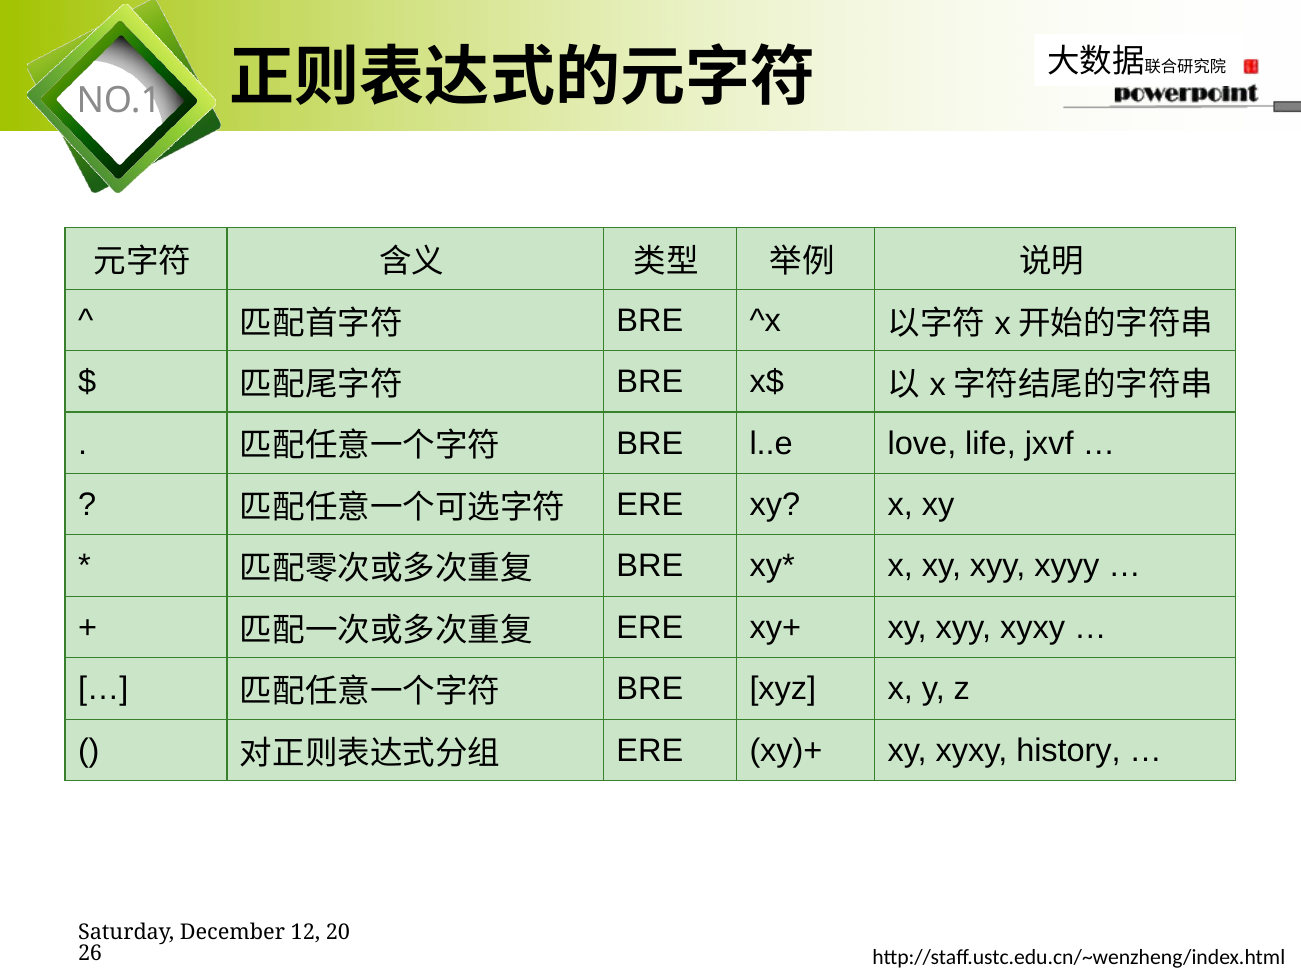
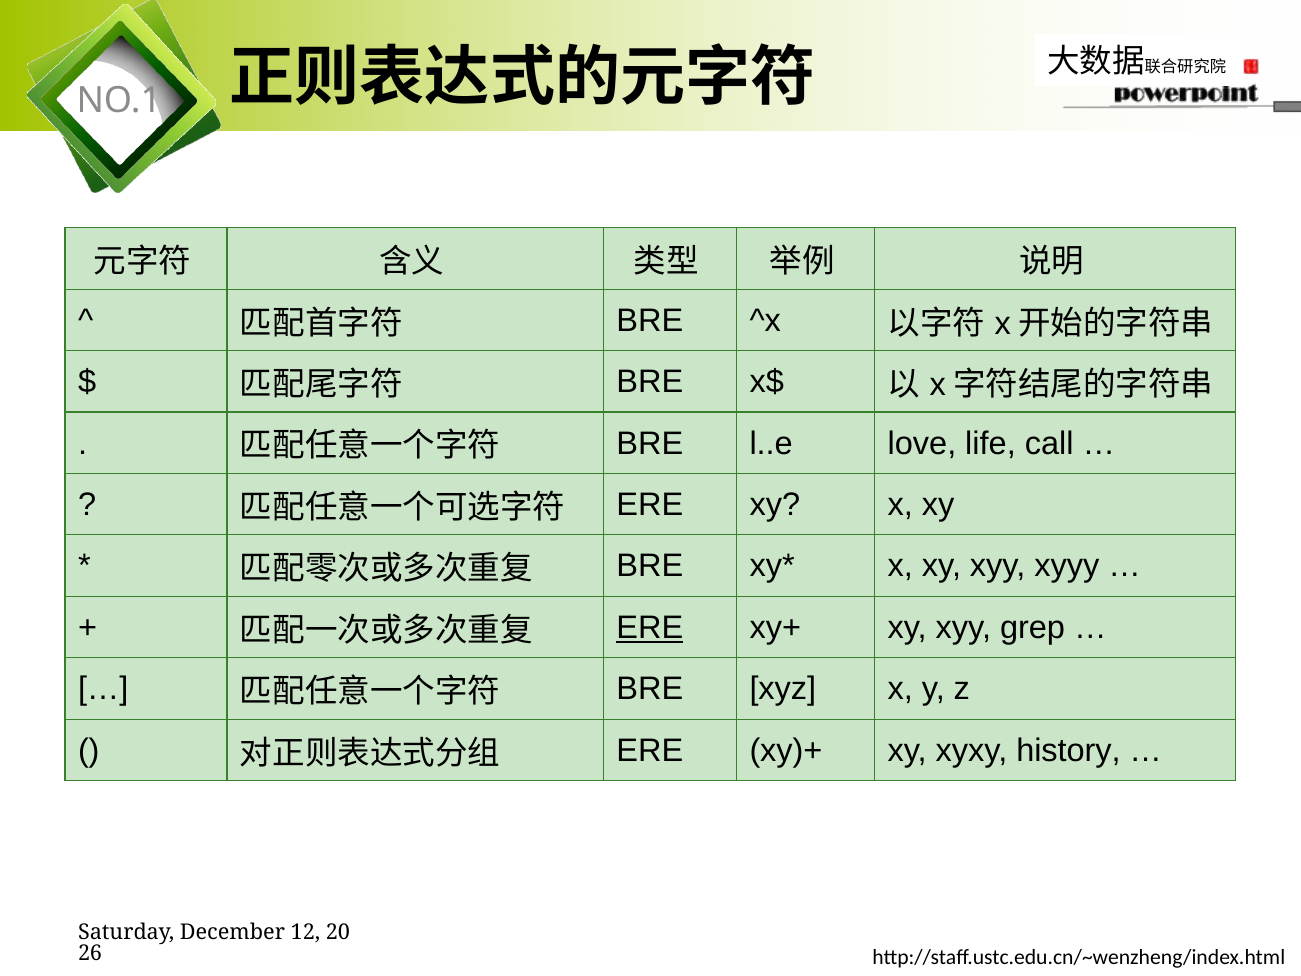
jxvf: jxvf -> call (1049, 443)
ERE underline: none -> present (650, 627)
xyy xyxy: xyxy -> grep (1033, 627)
